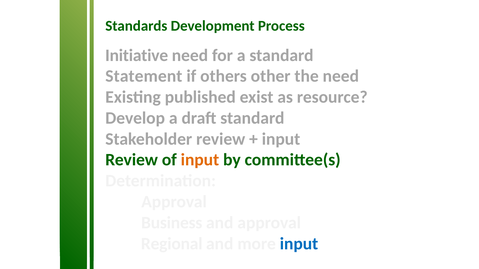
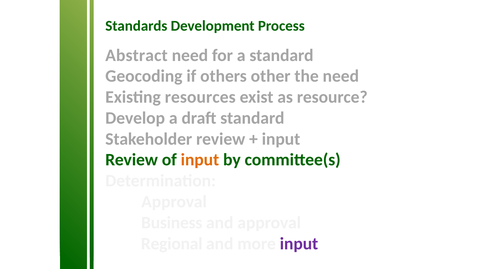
Initiative: Initiative -> Abstract (136, 55)
Statement: Statement -> Geocoding (144, 76)
published: published -> resources (200, 97)
input colour: blue -> purple (299, 244)
